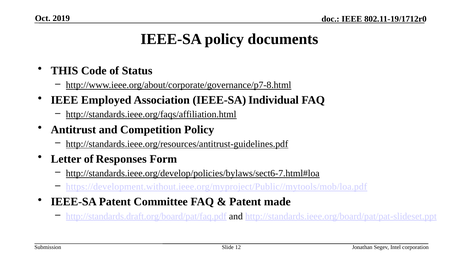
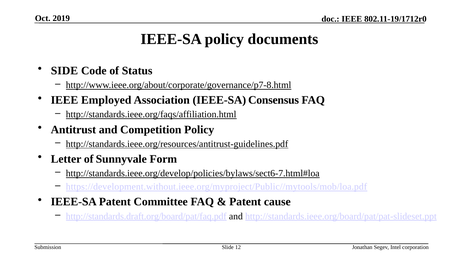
THIS: THIS -> SIDE (64, 71)
Individual: Individual -> Consensus (274, 100)
Responses: Responses -> Sunnyvale (121, 159)
made: made -> cause (277, 202)
